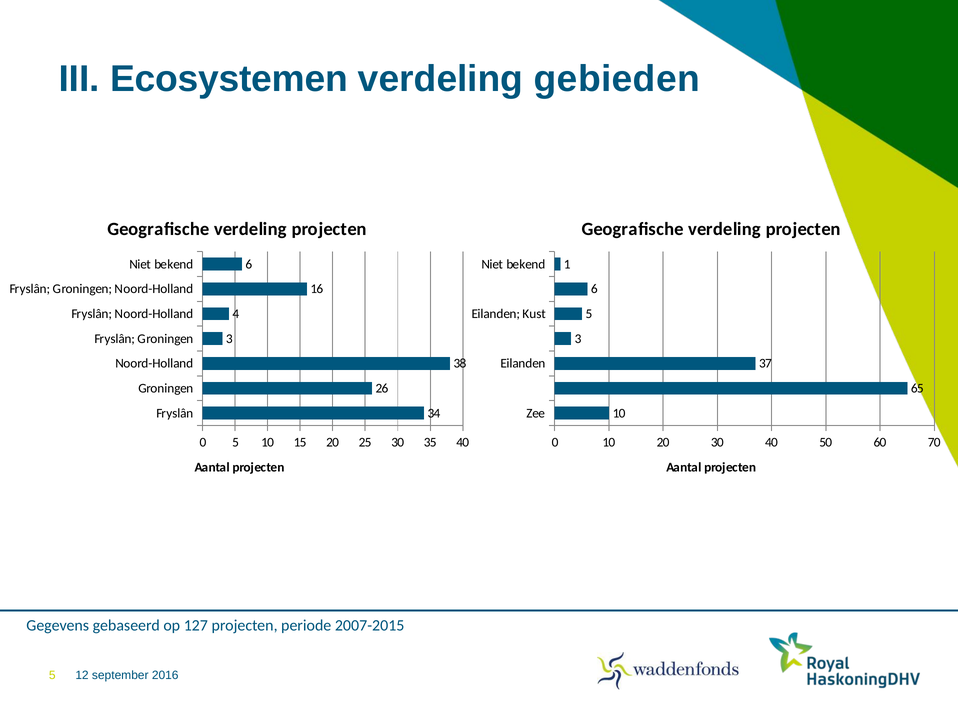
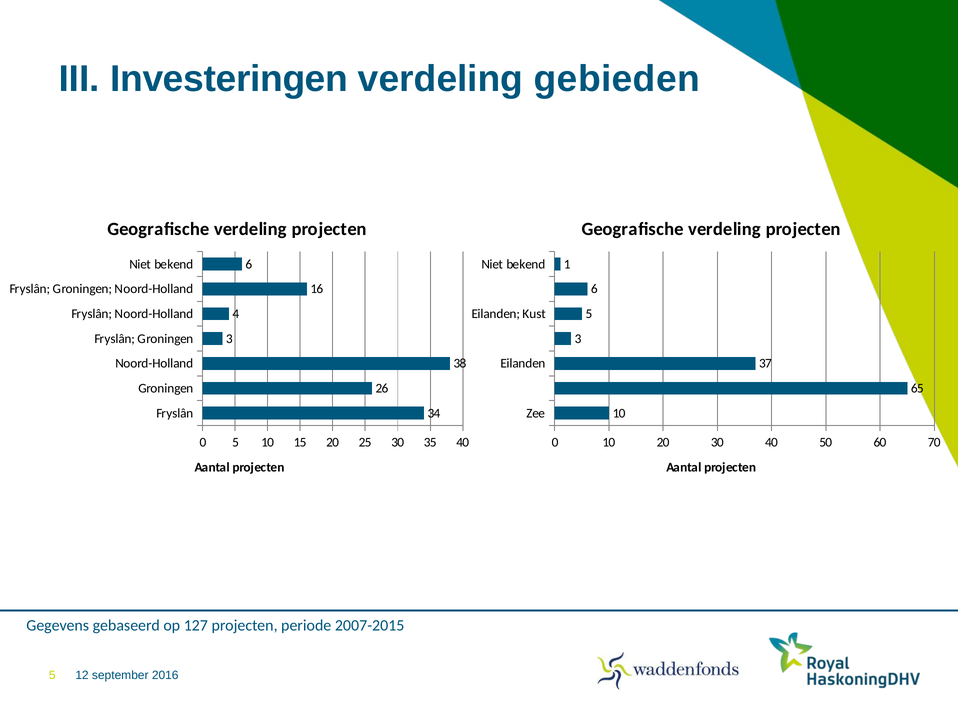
Ecosystemen: Ecosystemen -> Investeringen (229, 79)
